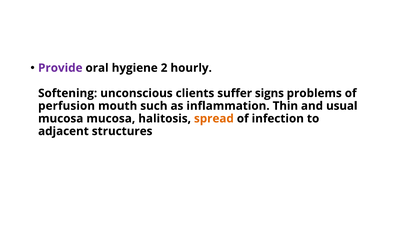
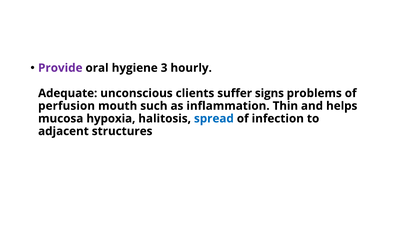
2: 2 -> 3 (164, 68)
Softening: Softening -> Adequate (68, 93)
usual: usual -> helps (342, 106)
mucosa mucosa: mucosa -> hypoxia (111, 118)
spread colour: orange -> blue (214, 118)
